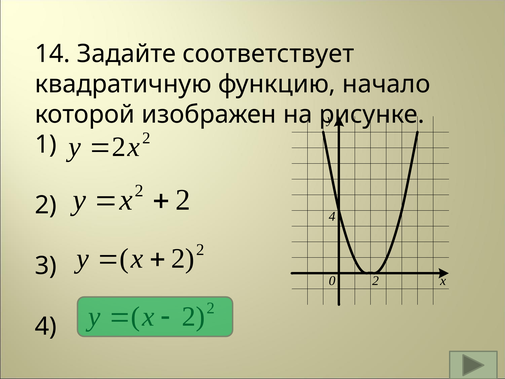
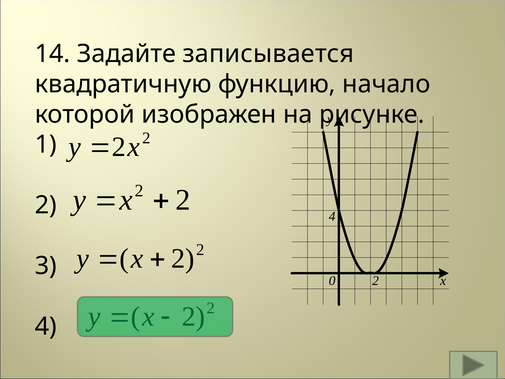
соответствует: соответствует -> записывается (268, 54)
